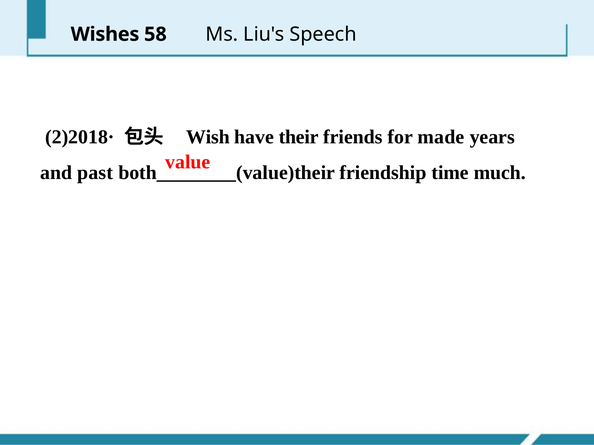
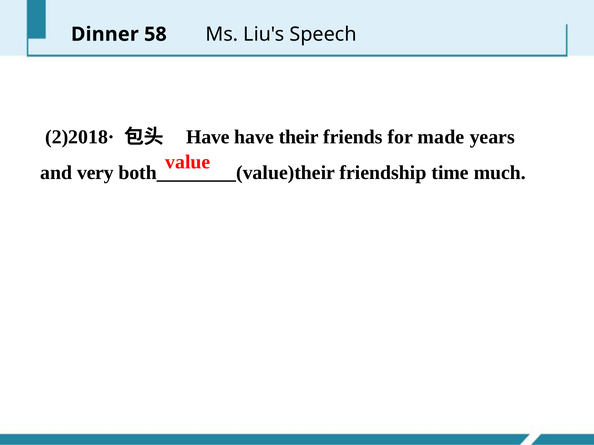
Wishes: Wishes -> Dinner (105, 34)
Wish: Wish -> Have (208, 137)
past: past -> very (95, 173)
